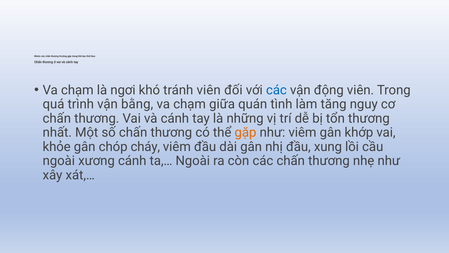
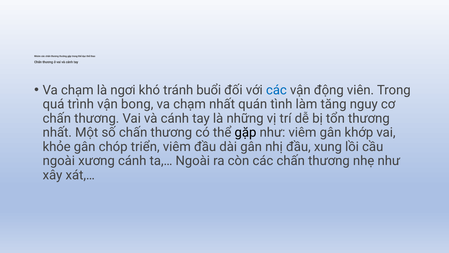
tránh viên: viên -> buổi (209, 90)
bằng: bằng -> bong (137, 104)
chạm giữa: giữa -> nhất (222, 104)
gặp colour: orange -> black (245, 132)
cháy: cháy -> triển (145, 146)
